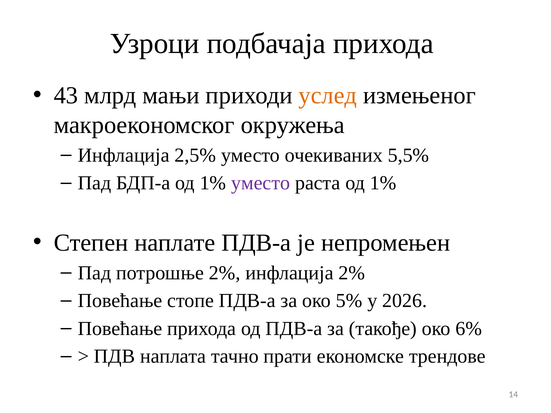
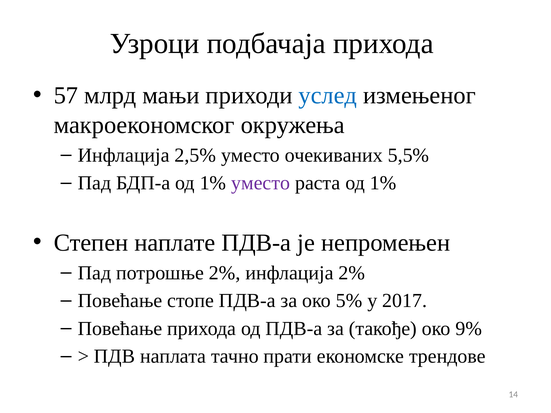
43: 43 -> 57 (66, 96)
услед colour: orange -> blue (328, 96)
2026: 2026 -> 2017 (405, 301)
6%: 6% -> 9% (469, 329)
